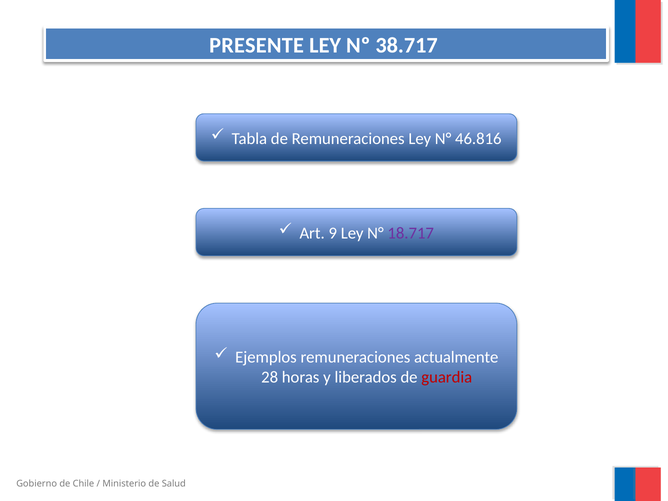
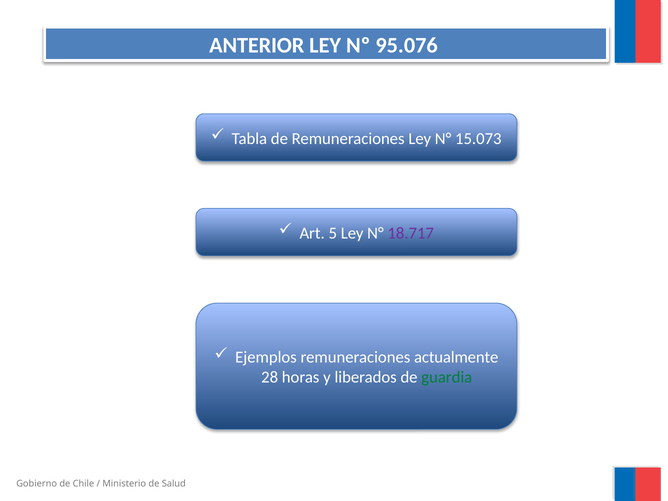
PRESENTE: PRESENTE -> ANTERIOR (257, 45)
38.717: 38.717 -> 95.076 (407, 45)
46.816: 46.816 -> 15.073 (478, 139)
9: 9 -> 5 (333, 233)
guardia colour: red -> green (447, 377)
